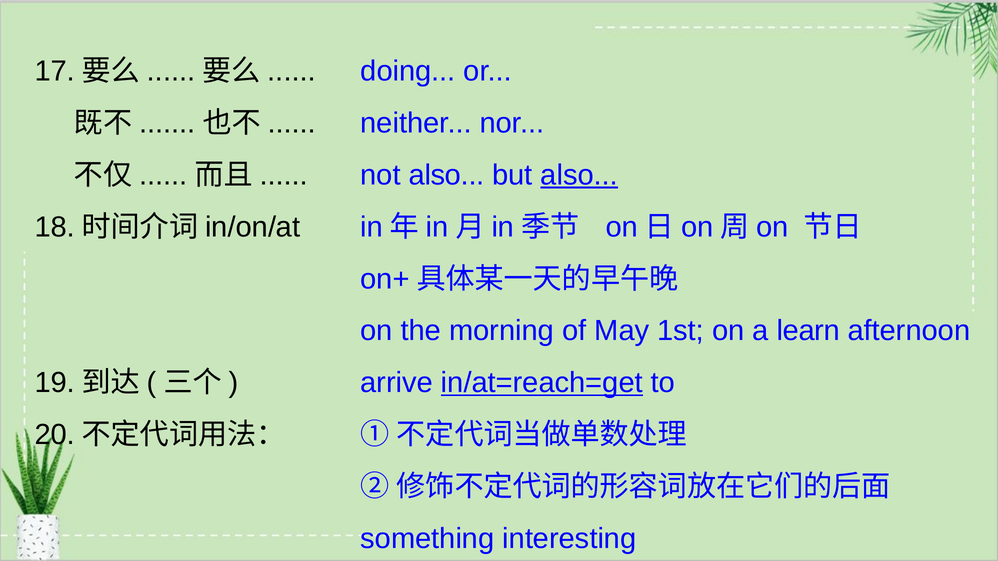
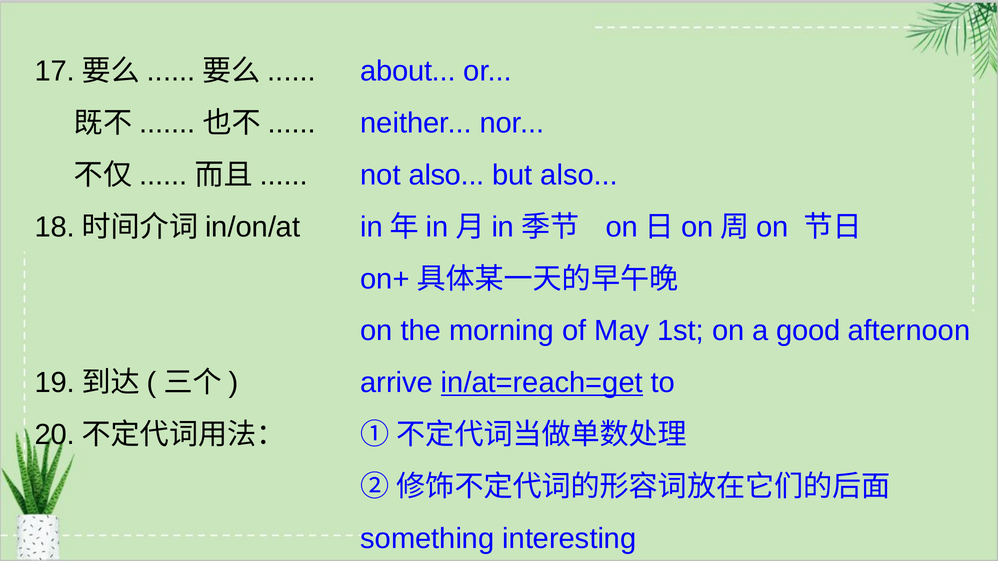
doing: doing -> about (408, 71)
also underline: present -> none (579, 175)
learn: learn -> good (808, 331)
